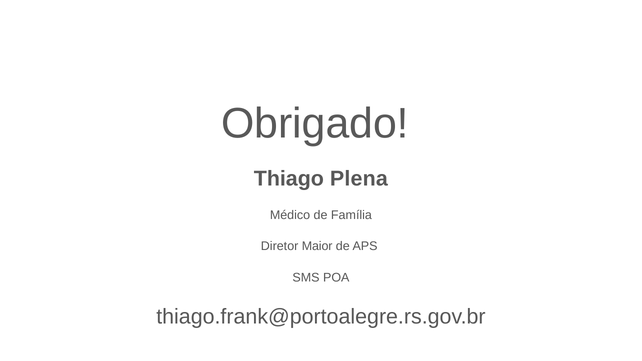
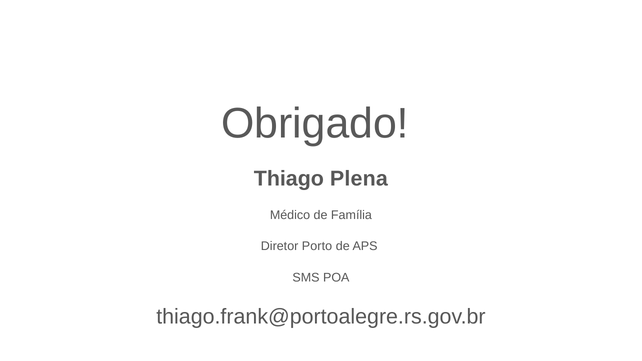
Maior: Maior -> Porto (317, 246)
